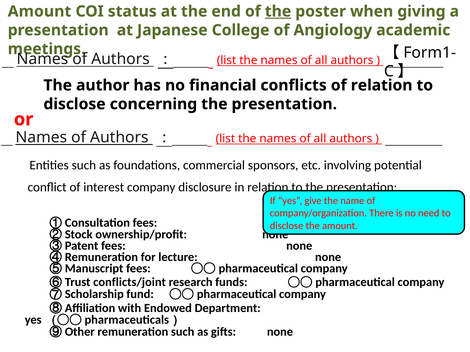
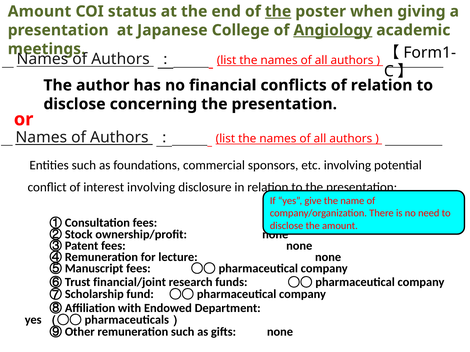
Angiology underline: none -> present (333, 30)
interest company: company -> involving (151, 187)
conflicts/joint: conflicts/joint -> financial/joint (130, 283)
